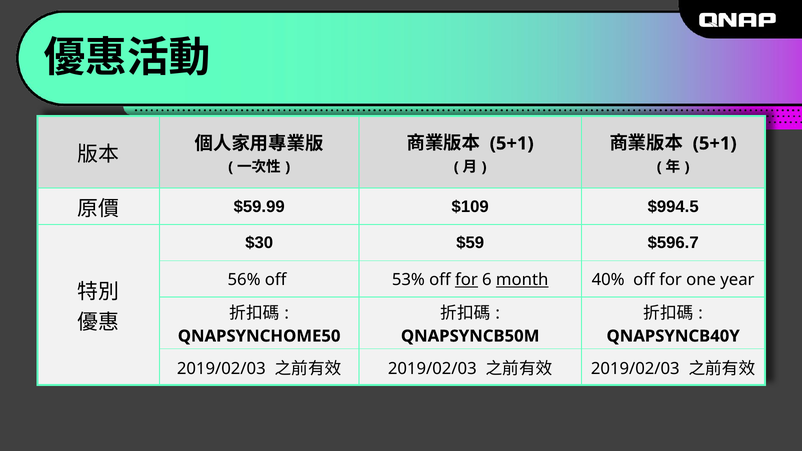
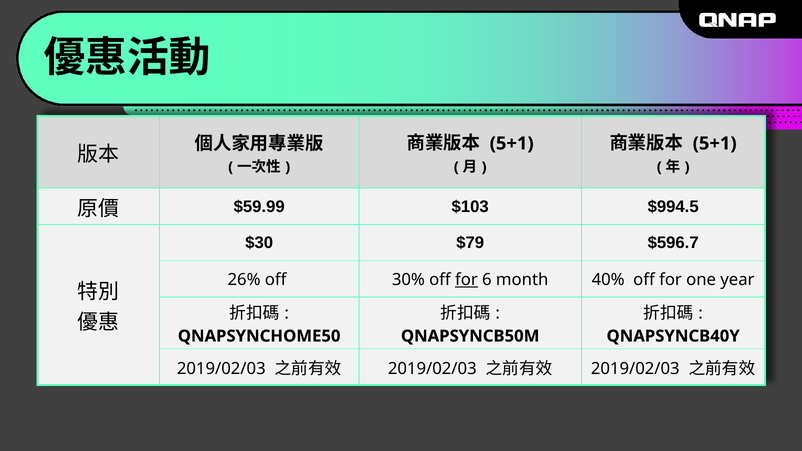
$109: $109 -> $103 (470, 207)
$59: $59 -> $79 (470, 243)
56%: 56% -> 26% (244, 280)
53%: 53% -> 30% (408, 280)
month underline: present -> none (522, 280)
